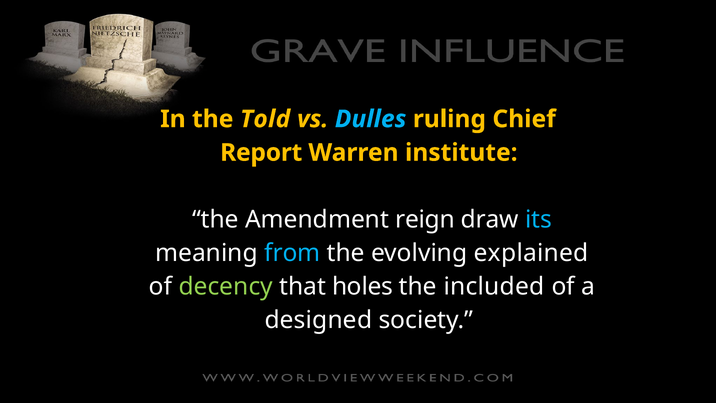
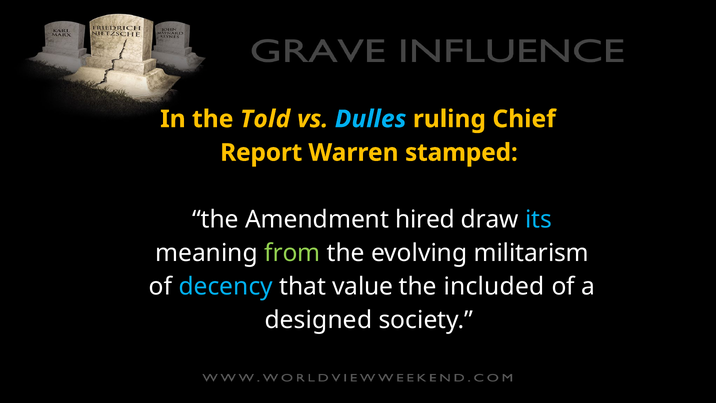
institute: institute -> stamped (461, 153)
reign: reign -> hired (425, 220)
from colour: light blue -> light green (292, 253)
explained: explained -> militarism (531, 253)
decency colour: light green -> light blue (226, 287)
holes: holes -> value (363, 287)
